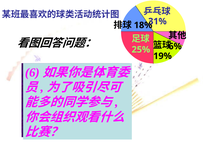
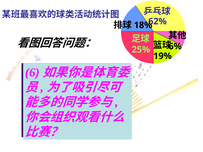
31%: 31% -> 62% (157, 21)
